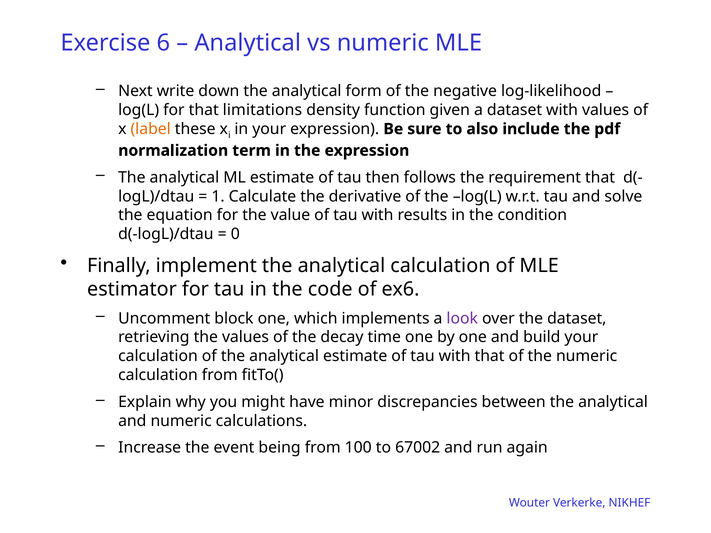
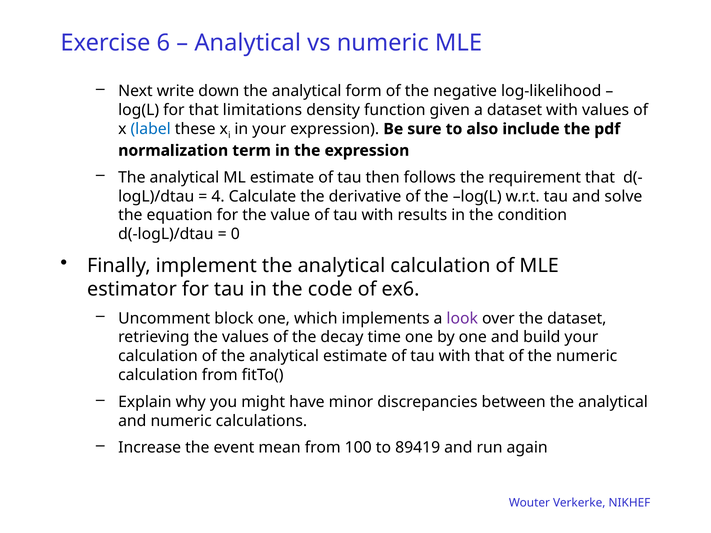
label colour: orange -> blue (151, 129)
1: 1 -> 4 (218, 196)
being: being -> mean (280, 448)
67002: 67002 -> 89419 (418, 448)
